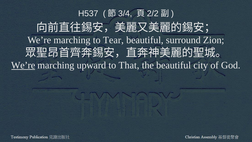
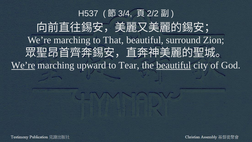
Tear: Tear -> That (113, 40)
That: That -> Tear (129, 65)
beautiful underline: none -> present (174, 65)
